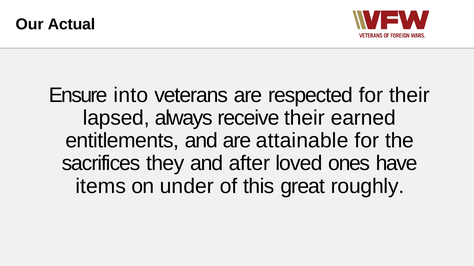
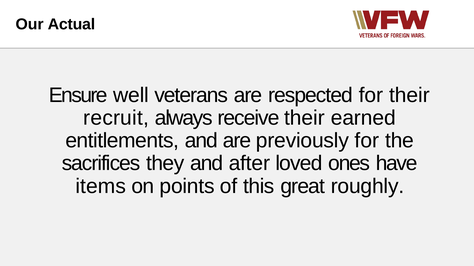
into: into -> well (131, 95)
lapsed: lapsed -> recruit (116, 118)
attainable: attainable -> previously (302, 141)
under: under -> points (187, 187)
